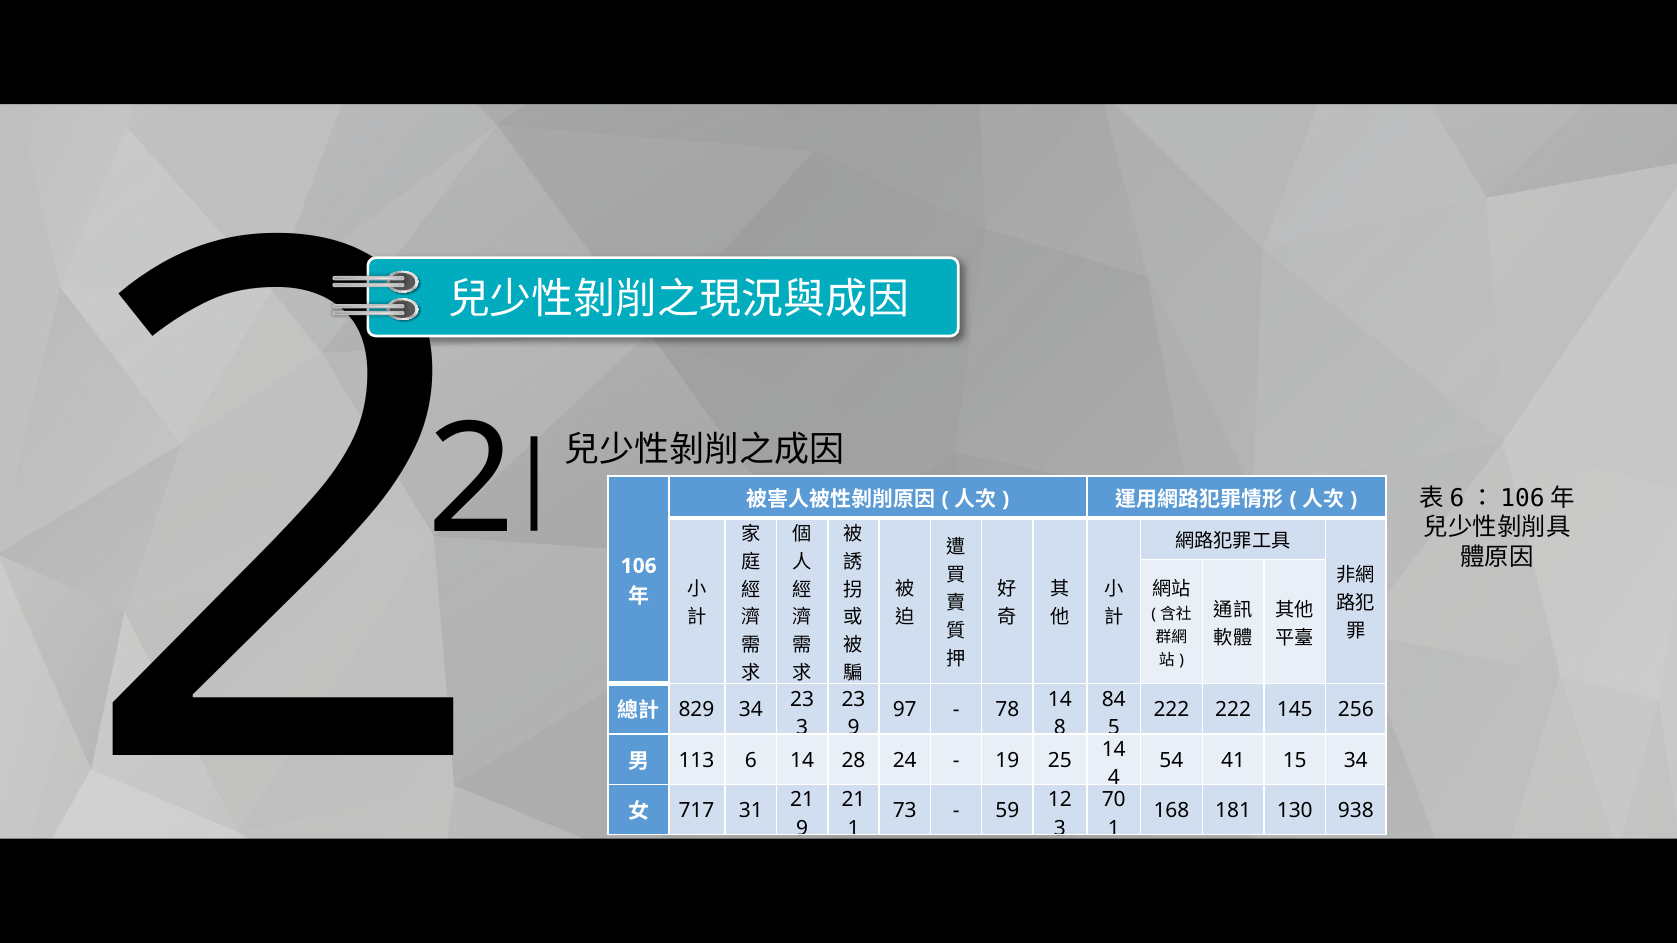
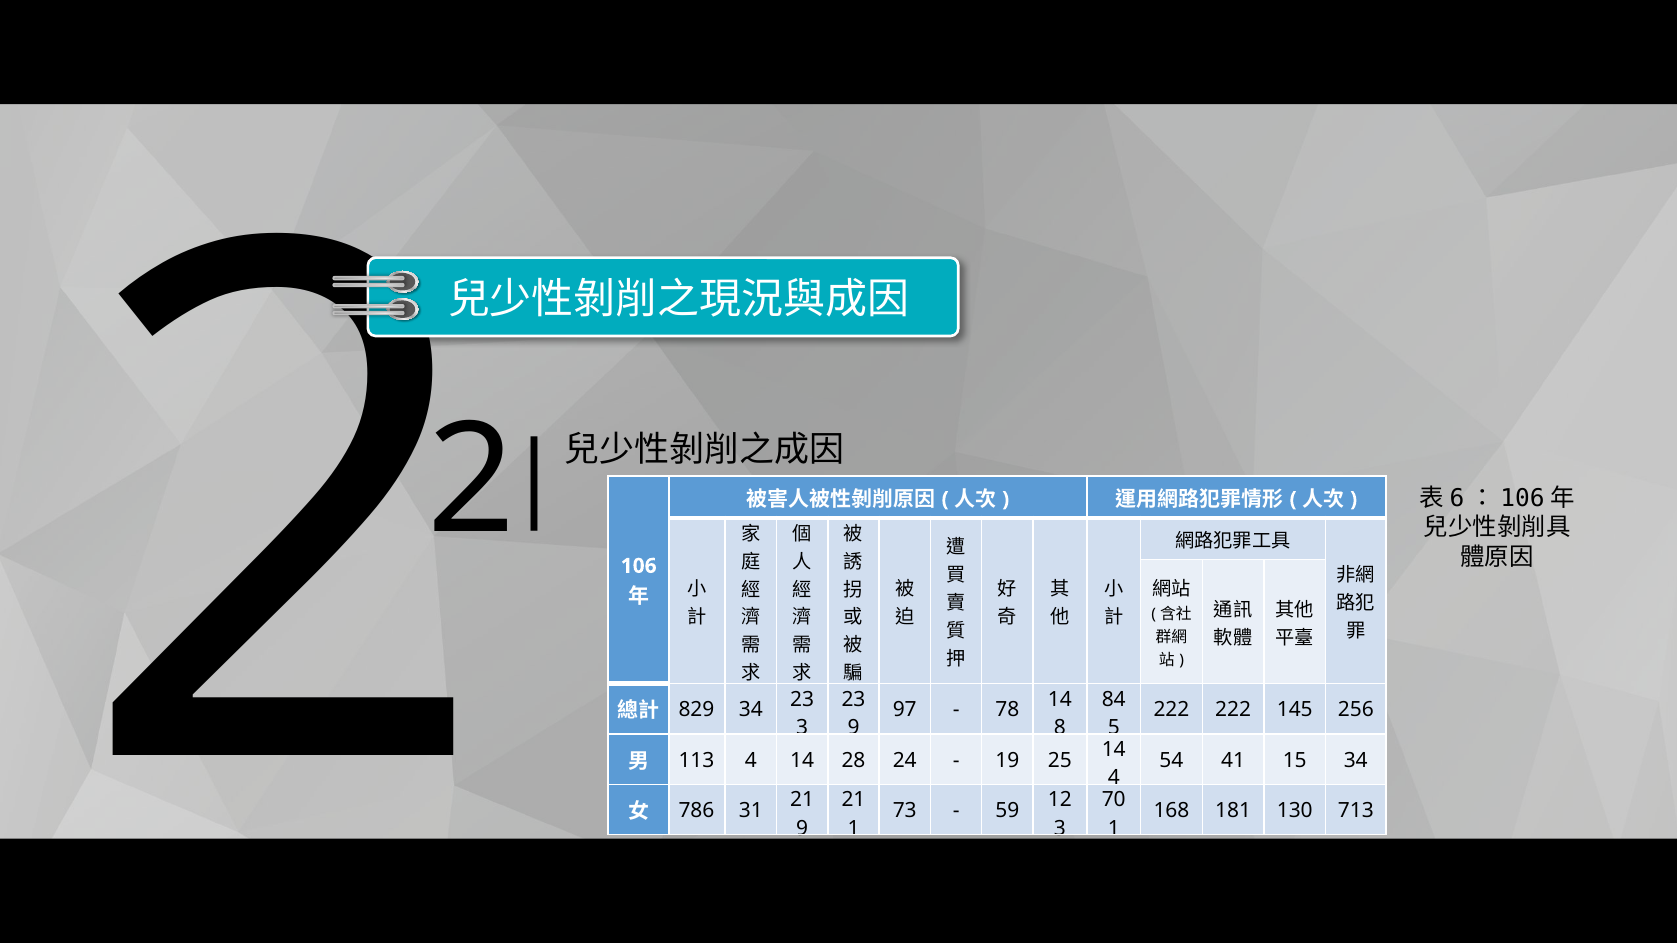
113 6: 6 -> 4 (751, 761)
717: 717 -> 786 (696, 811)
938: 938 -> 713 (1356, 811)
